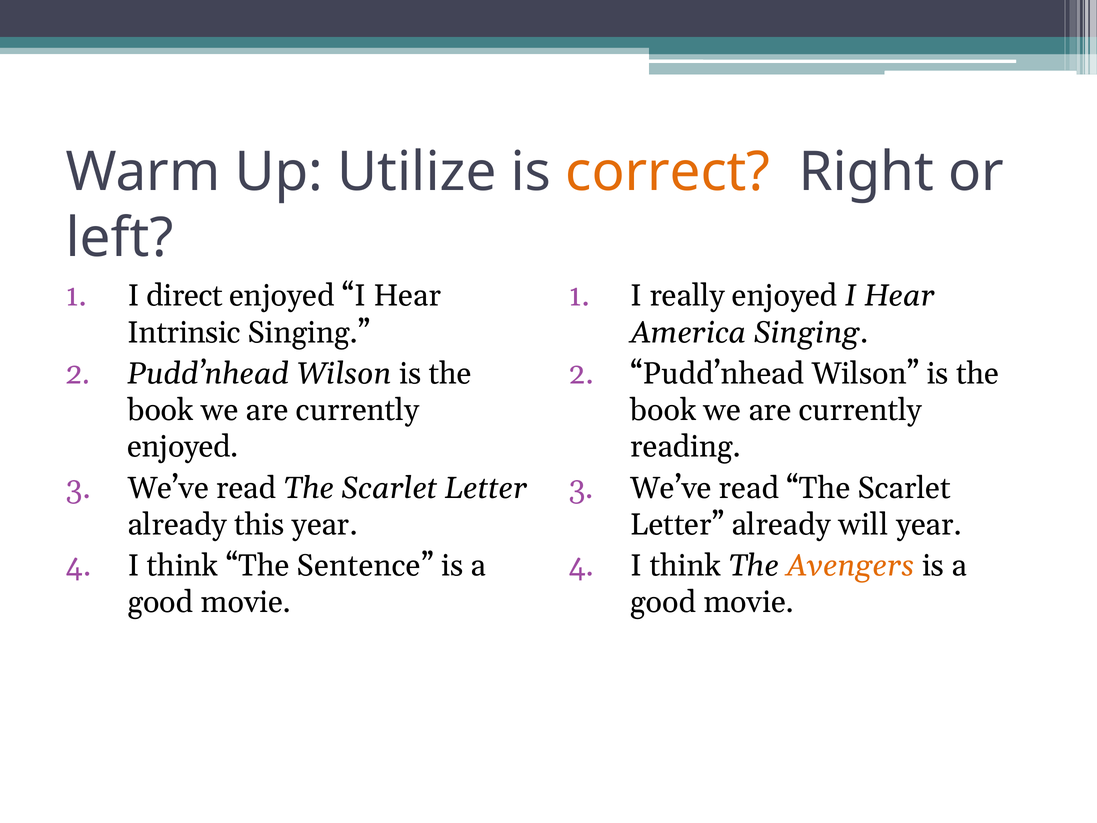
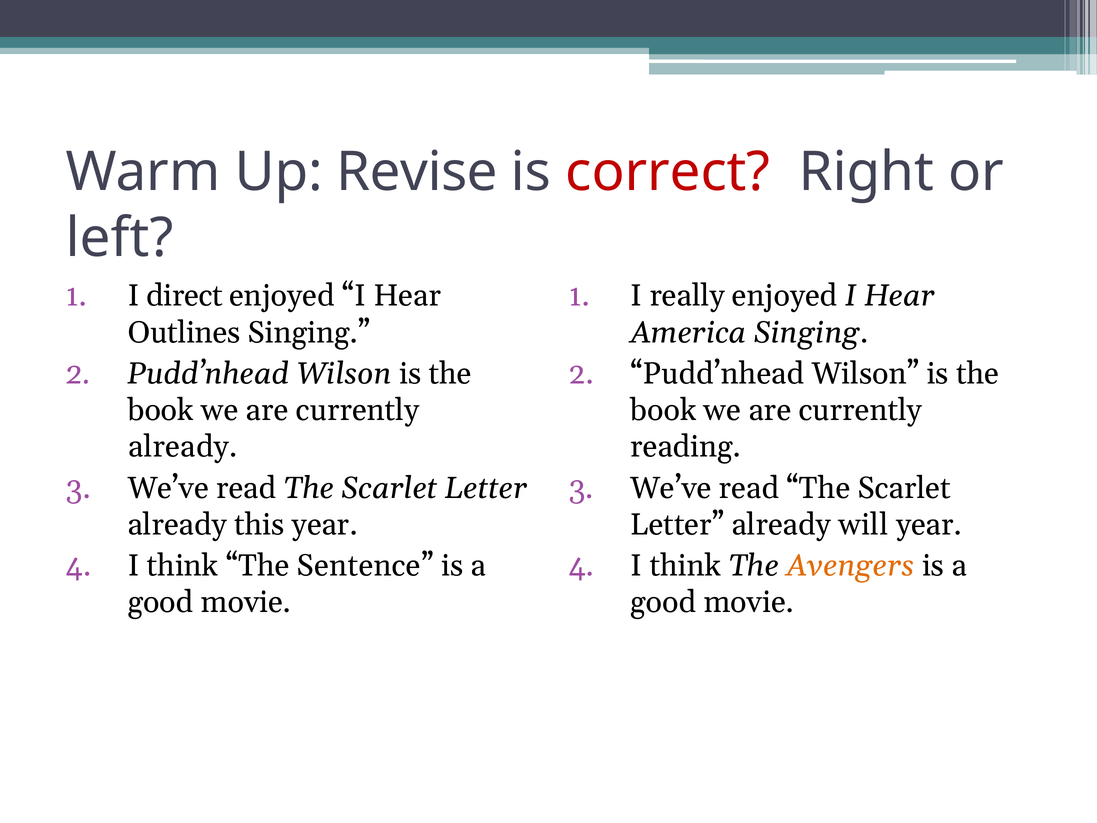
Utilize: Utilize -> Revise (417, 172)
correct colour: orange -> red (668, 172)
Intrinsic: Intrinsic -> Outlines (184, 332)
enjoyed: enjoyed -> already (183, 447)
